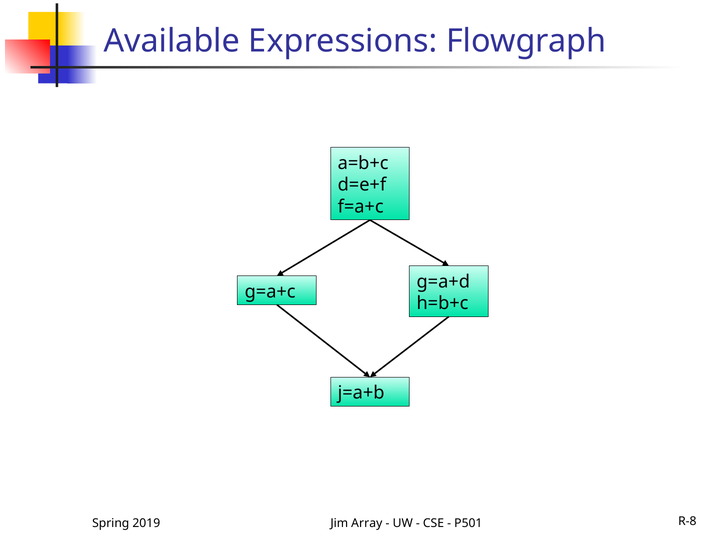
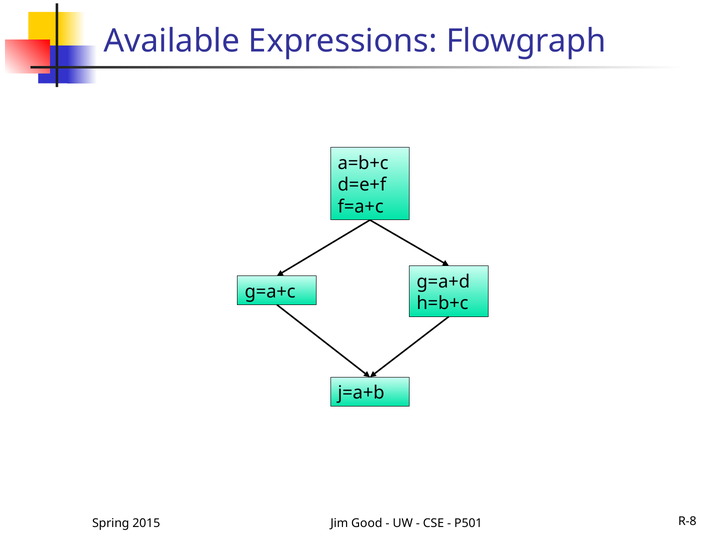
2019: 2019 -> 2015 (146, 523)
Array: Array -> Good (367, 523)
